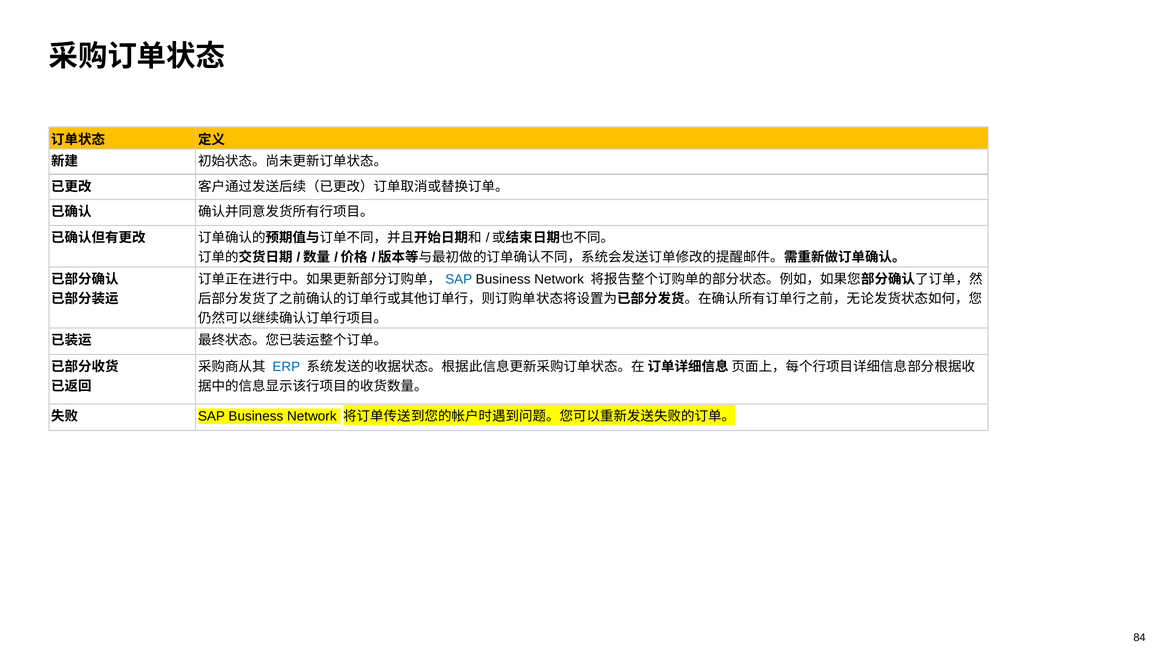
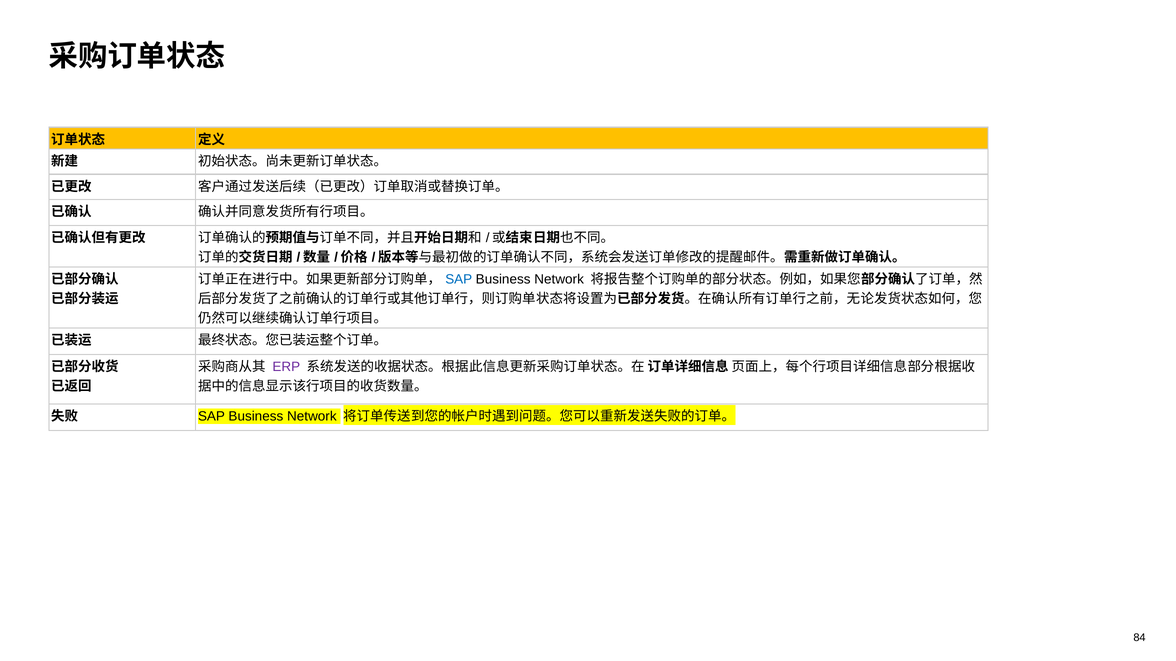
ERP colour: blue -> purple (286, 367)
